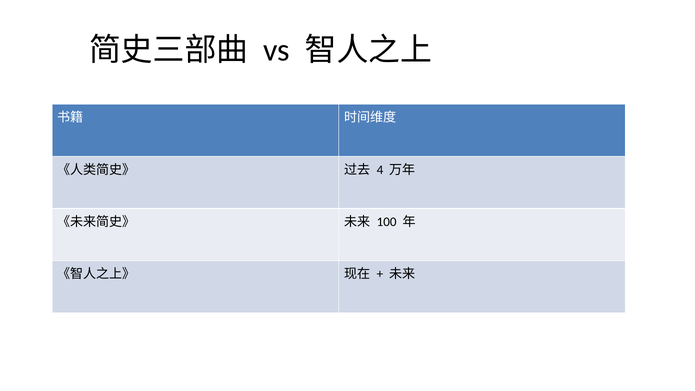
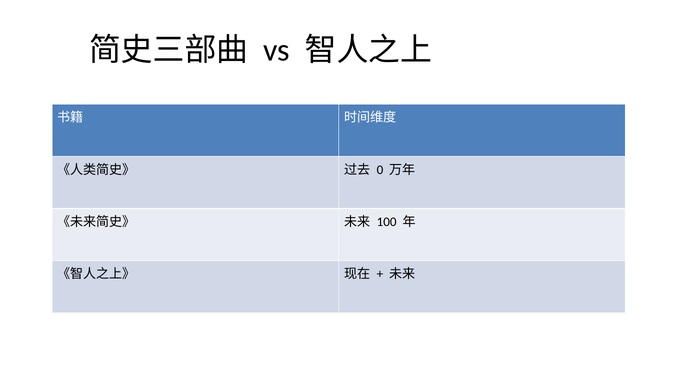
4: 4 -> 0 (380, 170)
